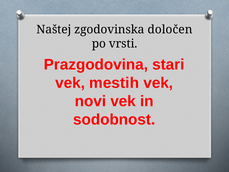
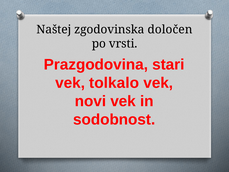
mestih: mestih -> tolkalo (114, 83)
